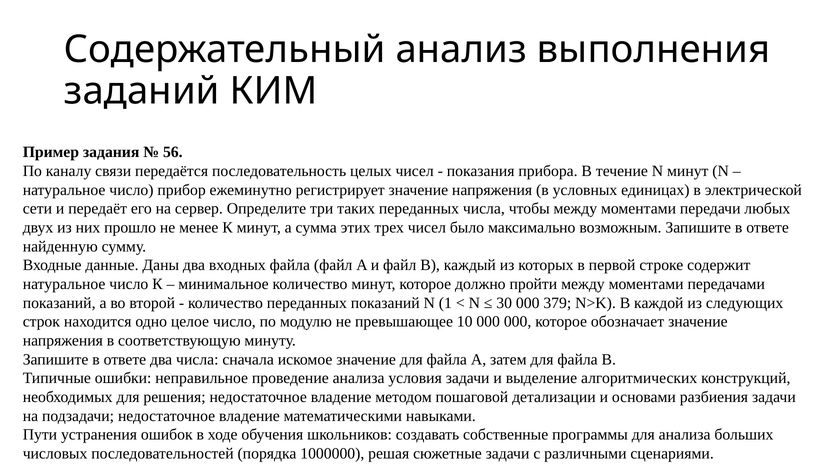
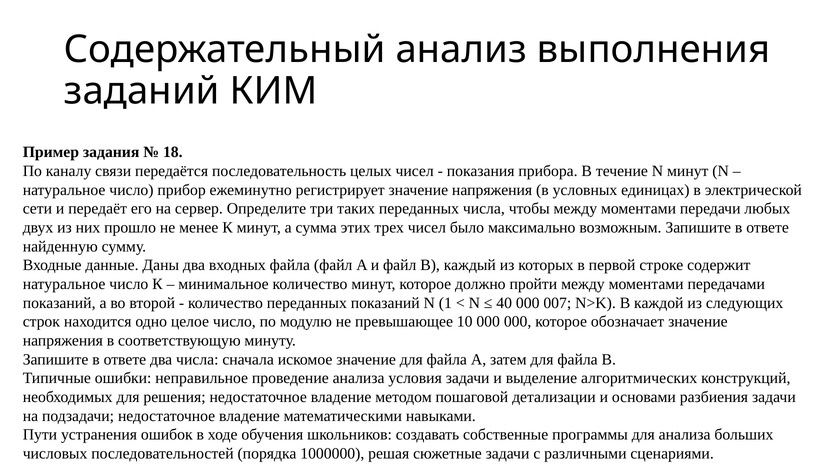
56: 56 -> 18 (173, 152)
30: 30 -> 40 (504, 303)
379: 379 -> 007 (557, 303)
